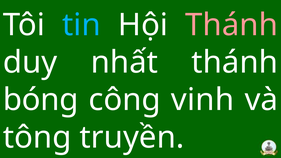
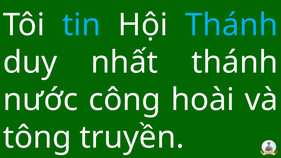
Thánh colour: pink -> light blue (232, 25)
bóng: bóng -> nước (40, 100)
vinh: vinh -> hoài (203, 100)
